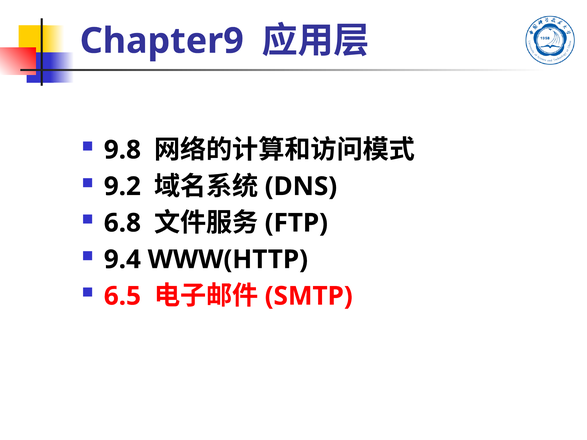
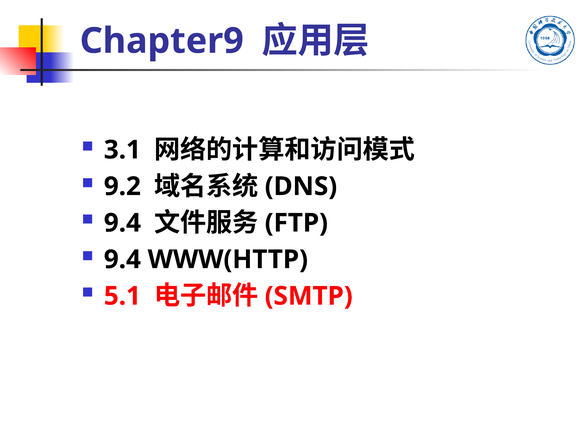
9.8: 9.8 -> 3.1 (122, 150)
6.8: 6.8 -> 9.4 (122, 223)
6.5: 6.5 -> 5.1 (122, 296)
